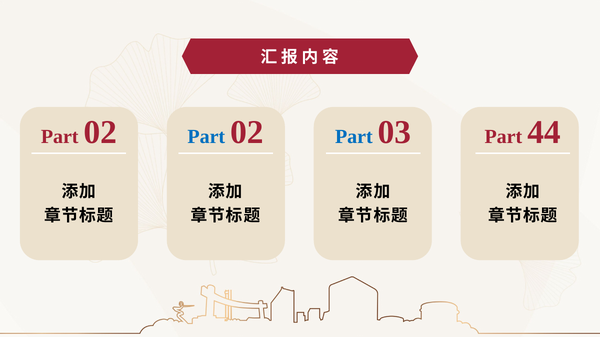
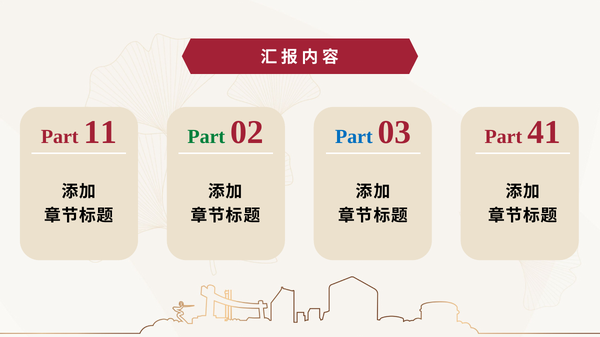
02: 02 -> 11 (100, 132)
Part colour: blue -> green (206, 137)
44: 44 -> 41 (544, 132)
